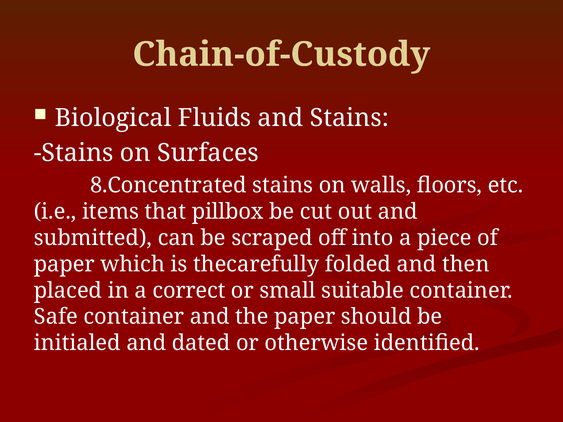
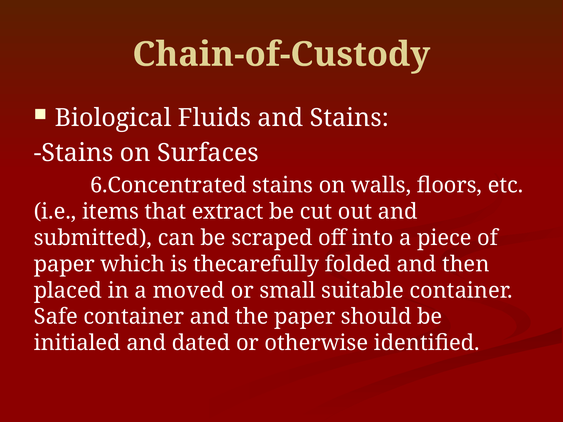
8.Concentrated: 8.Concentrated -> 6.Concentrated (168, 185)
pillbox: pillbox -> extract (228, 212)
correct: correct -> moved (189, 291)
